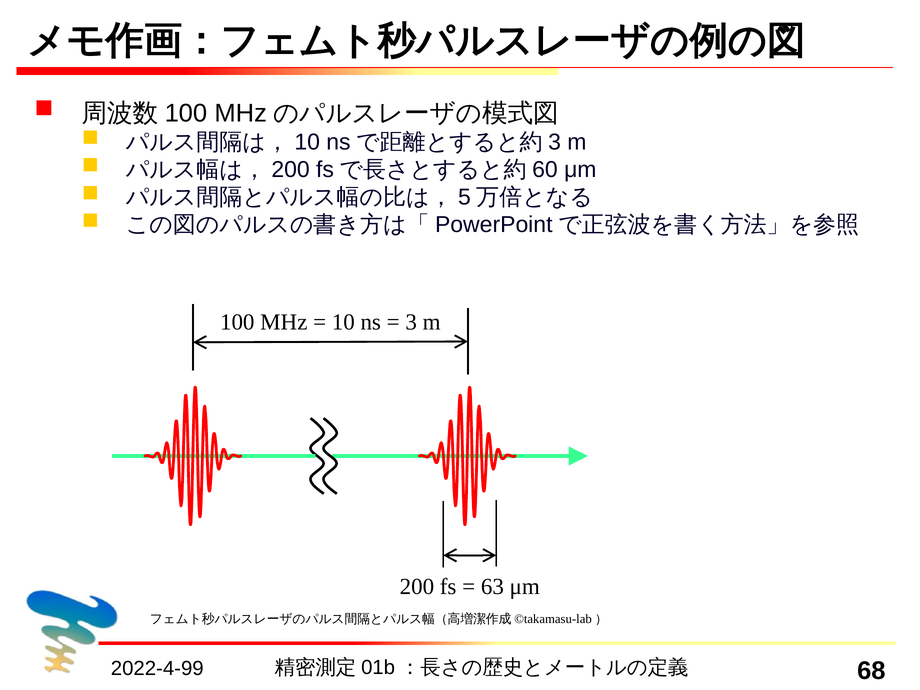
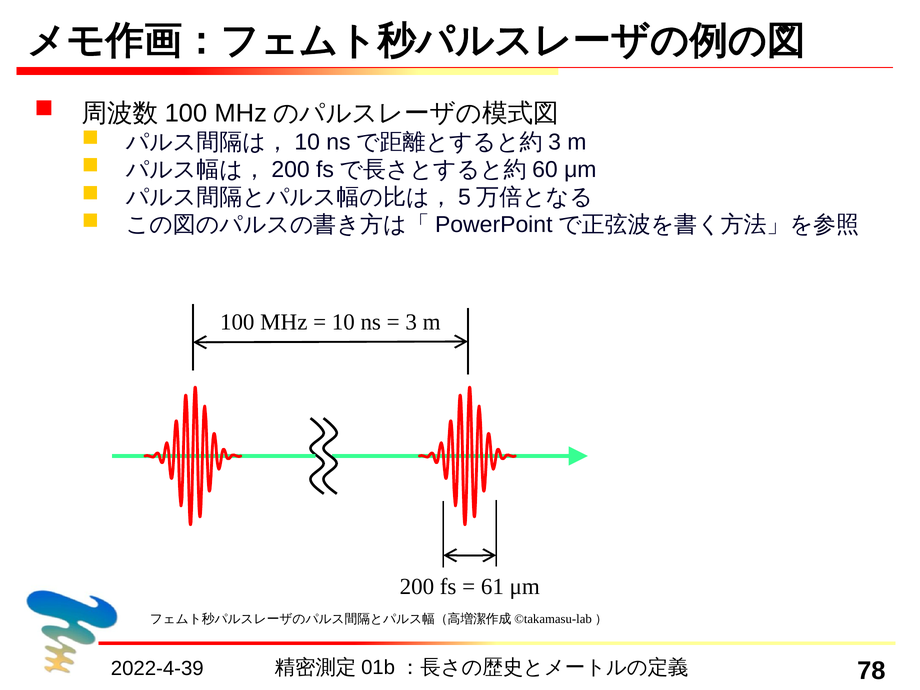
63: 63 -> 61 (492, 587)
2022-4-99: 2022-4-99 -> 2022-4-39 (157, 668)
68: 68 -> 78 (871, 671)
